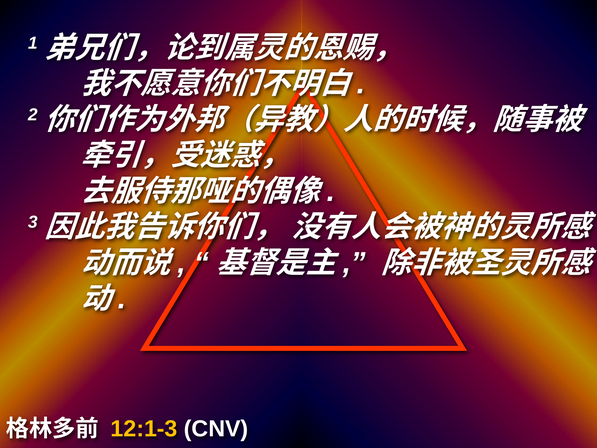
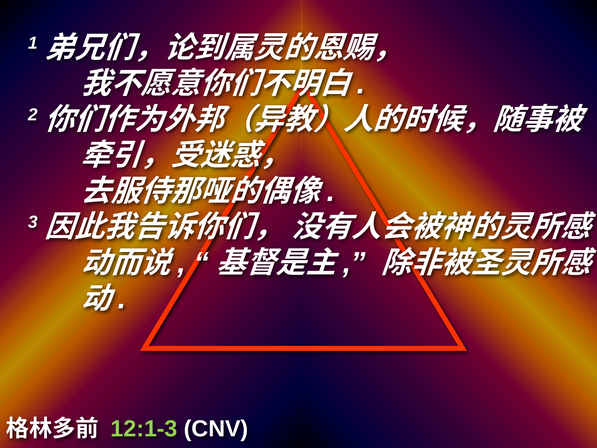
12:1-3 colour: yellow -> light green (144, 428)
